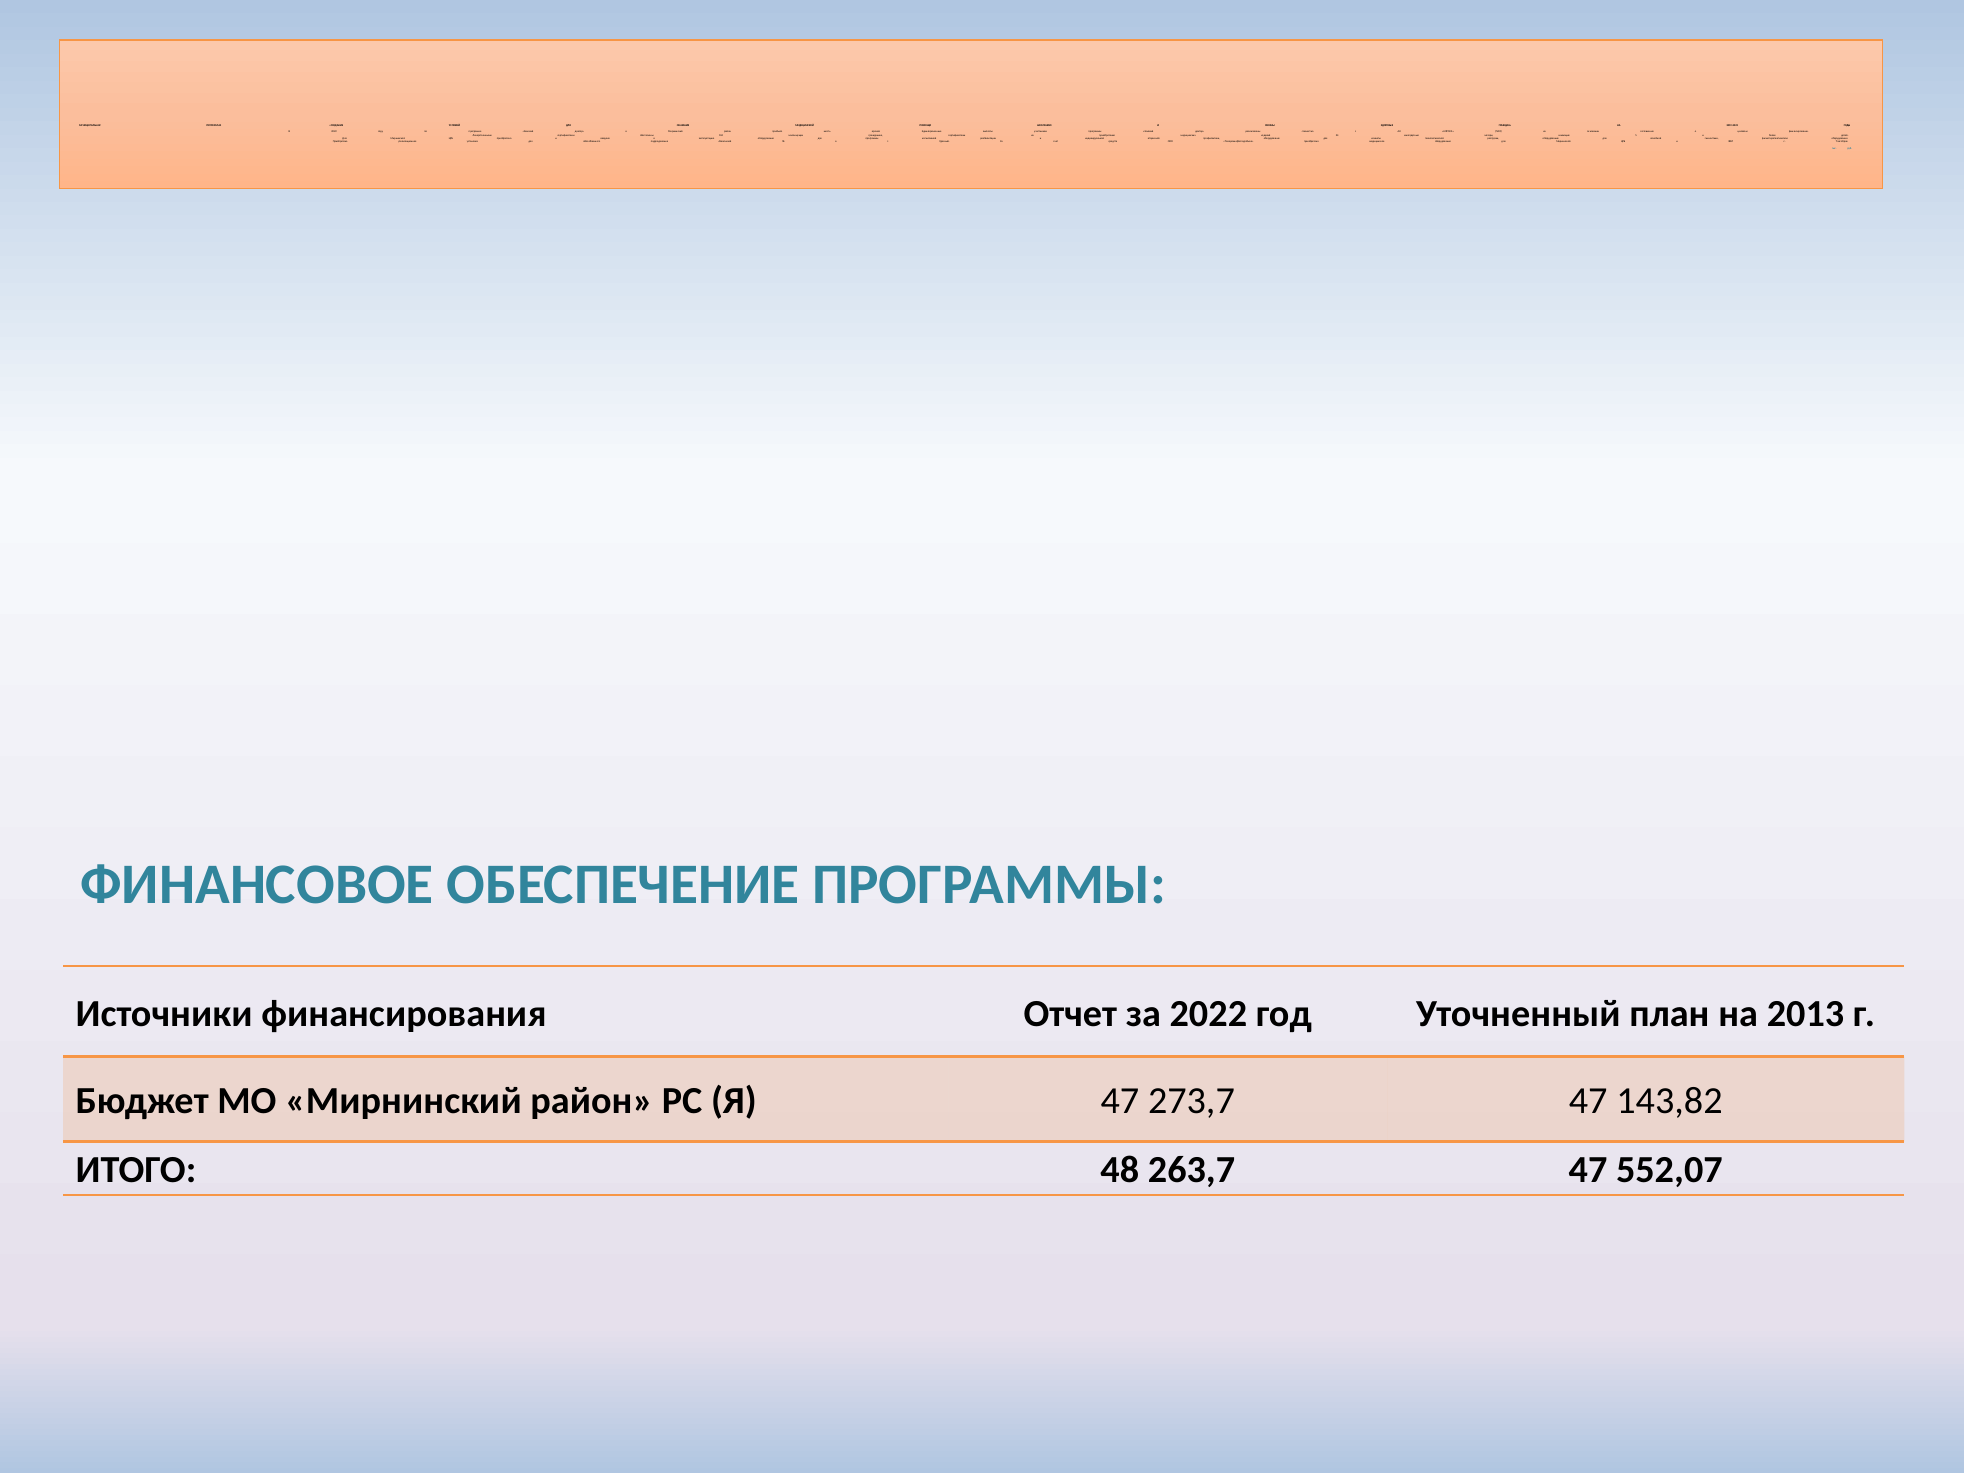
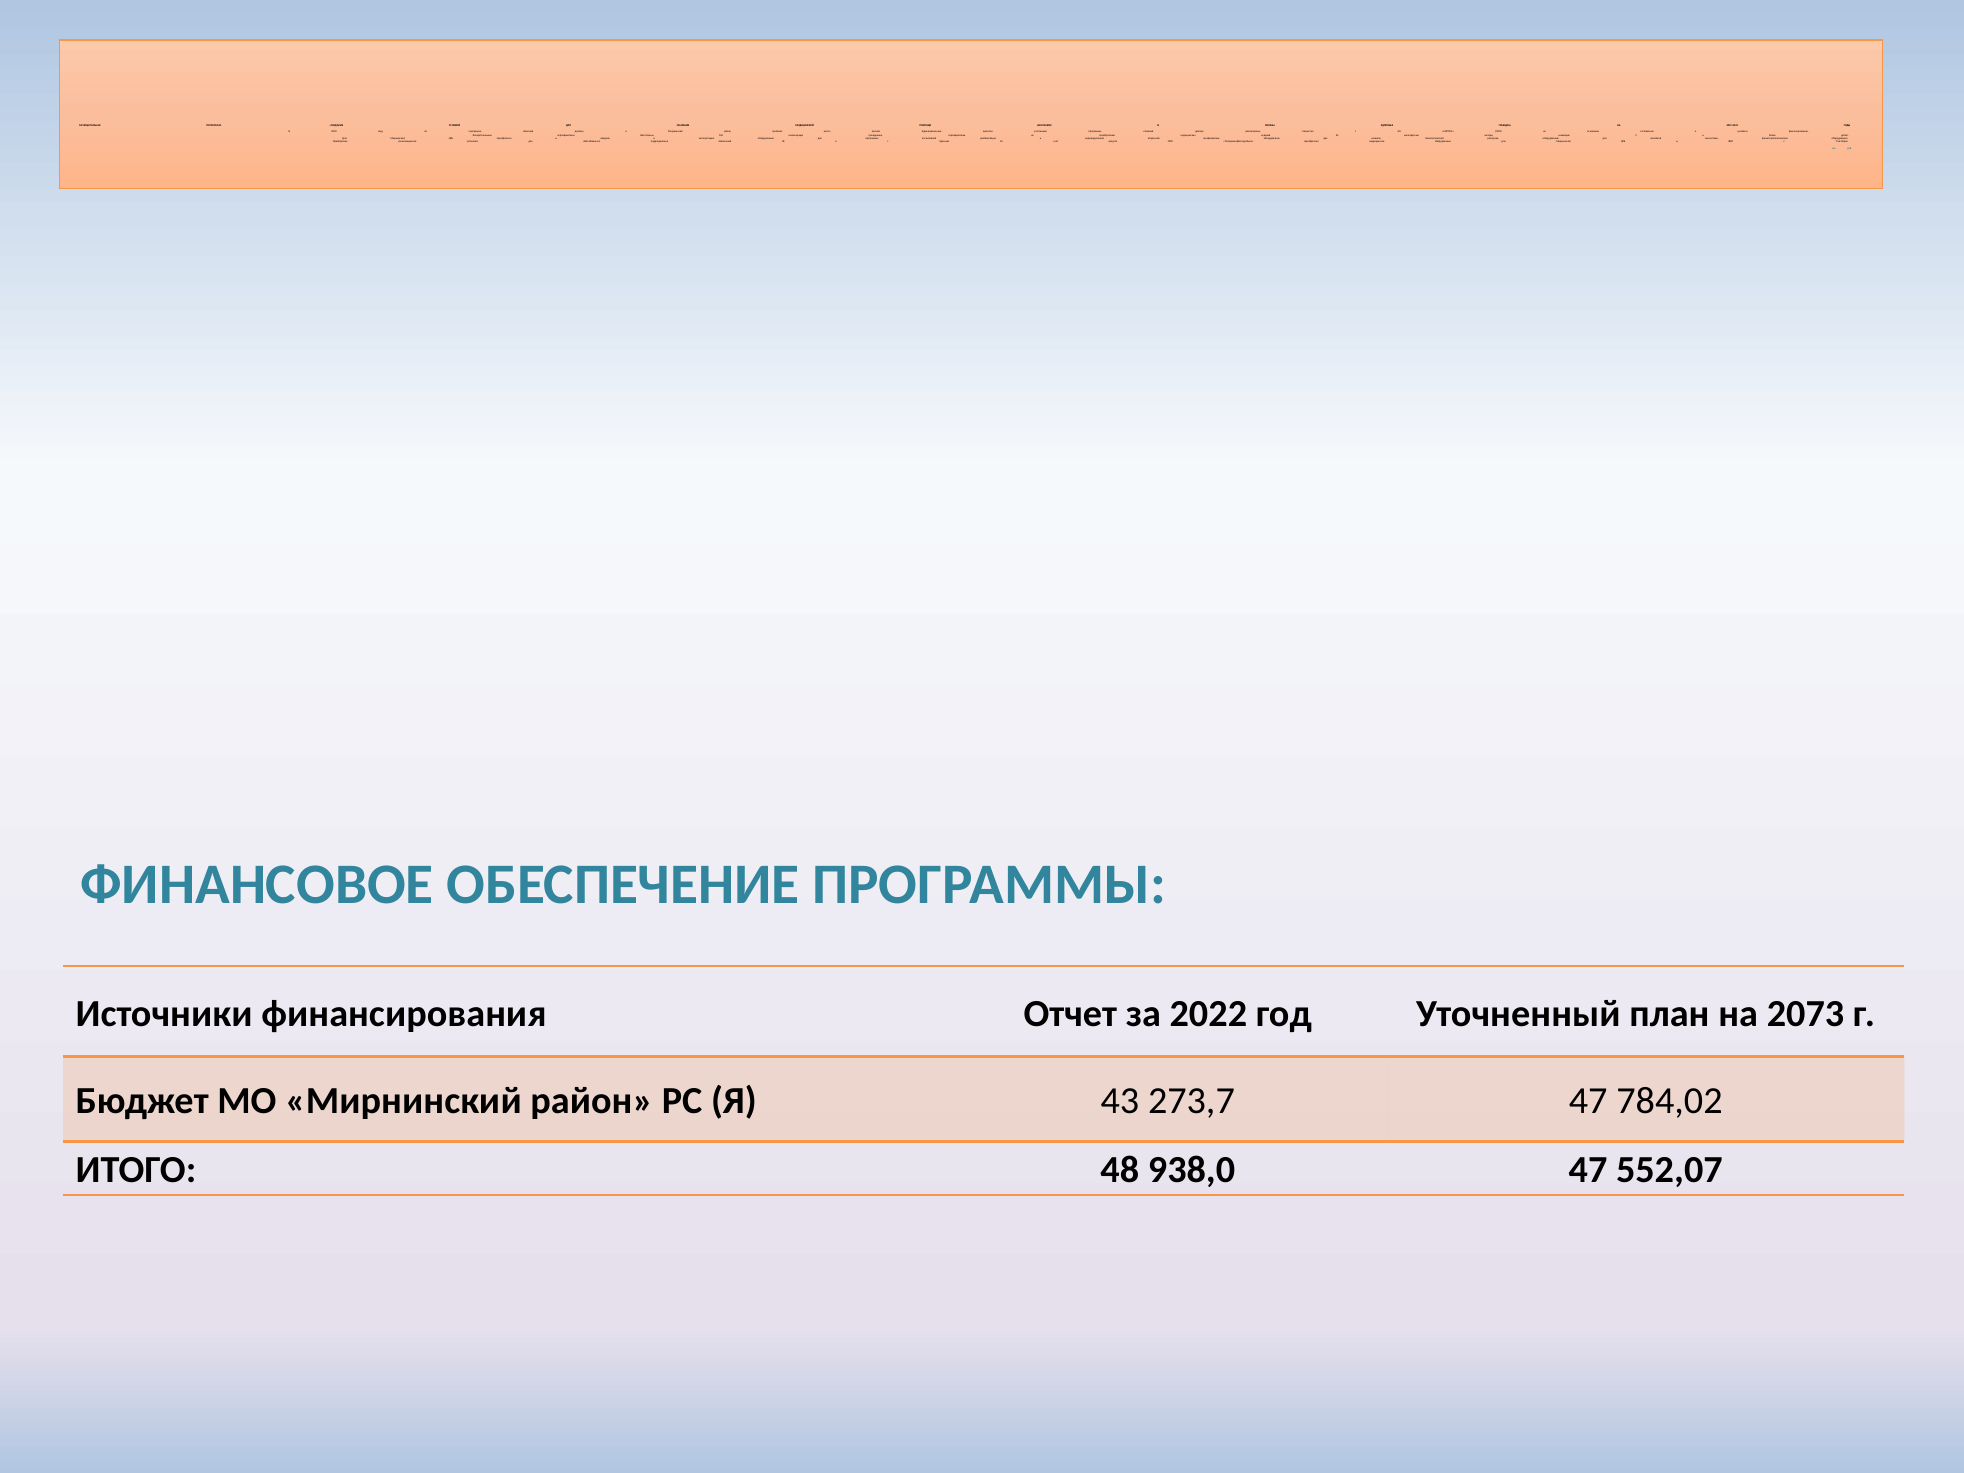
2013: 2013 -> 2073 (1806, 1013)
Я 47: 47 -> 43 (1120, 1101)
143,82: 143,82 -> 784,02 (1669, 1101)
263,7: 263,7 -> 938,0 (1192, 1170)
